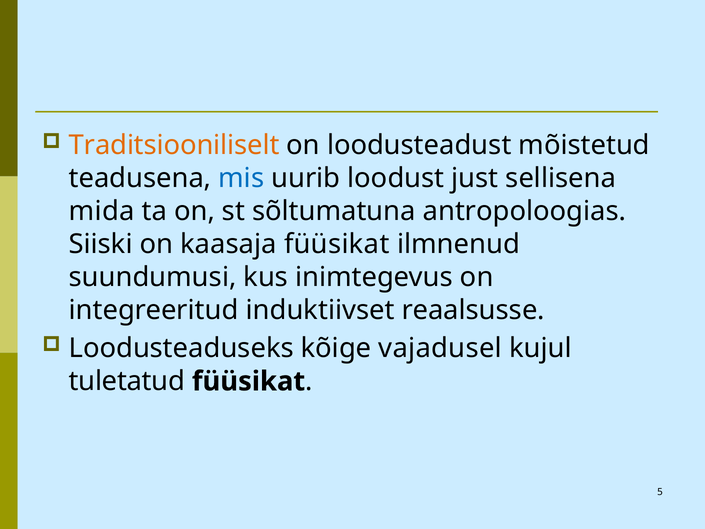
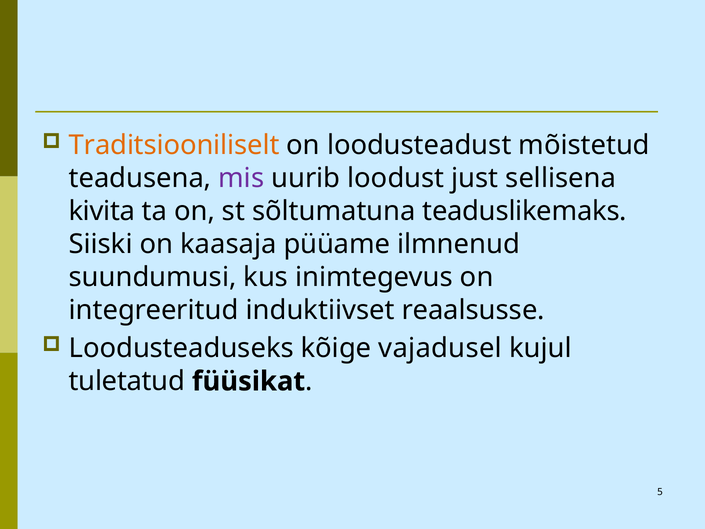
mis colour: blue -> purple (241, 178)
mida: mida -> kivita (102, 211)
antropoloogias: antropoloogias -> teaduslikemaks (525, 211)
kaasaja füüsikat: füüsikat -> püüame (337, 244)
